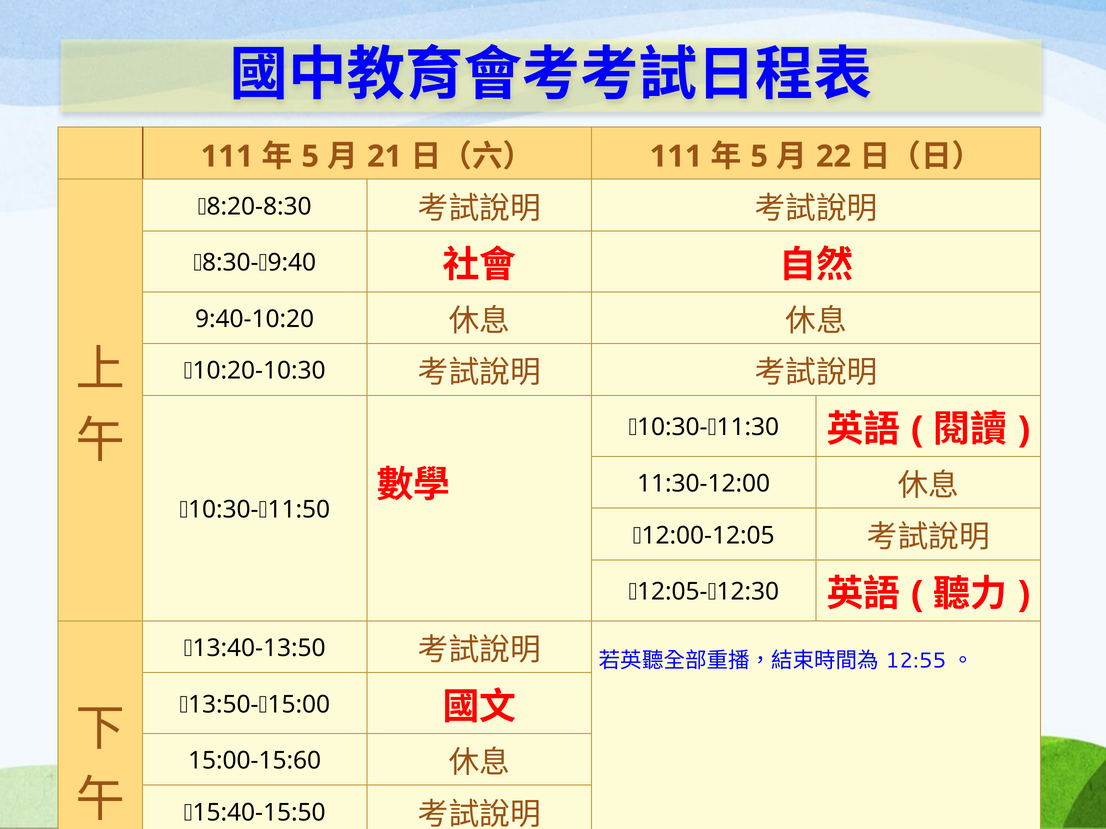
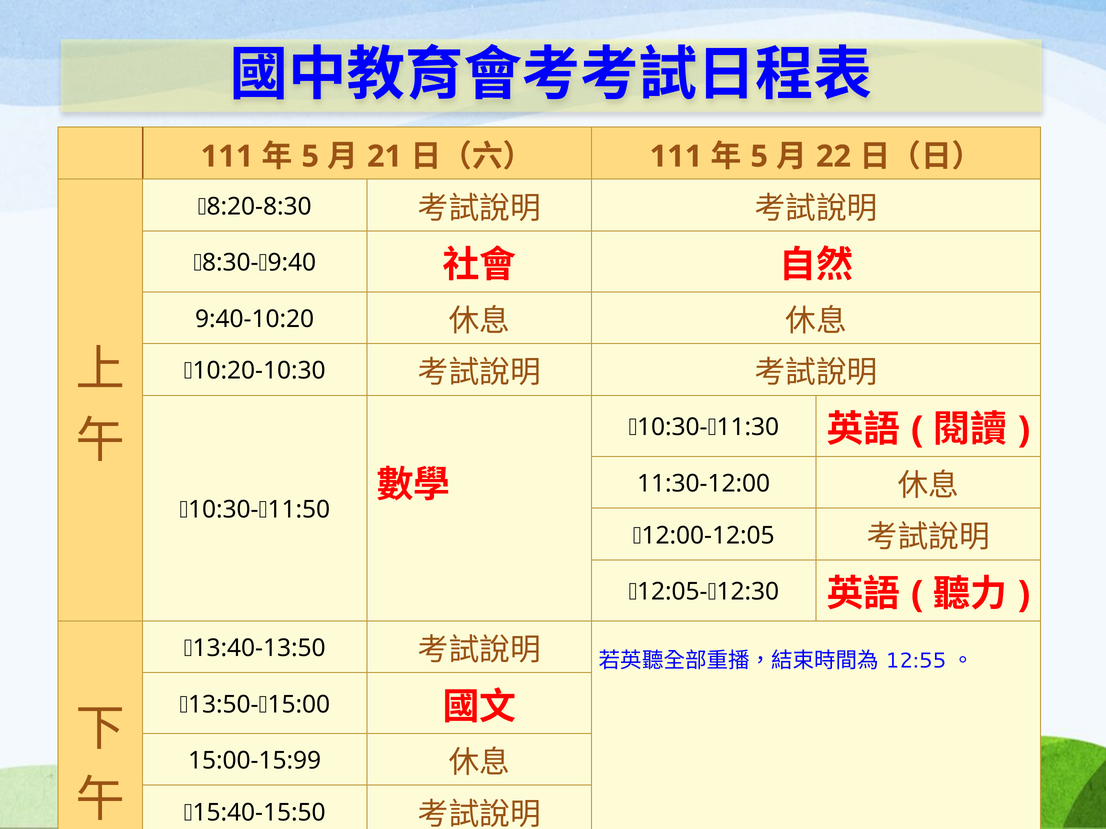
15:00-15:60: 15:00-15:60 -> 15:00-15:99 (255, 761)
